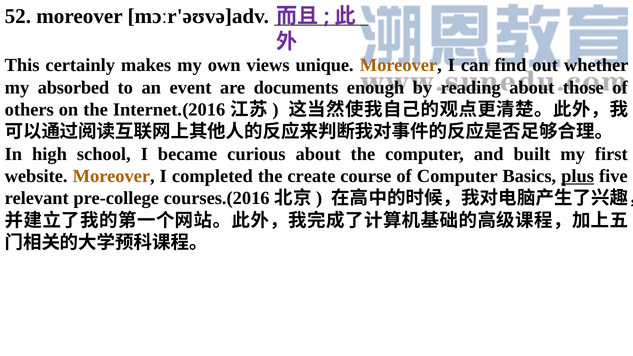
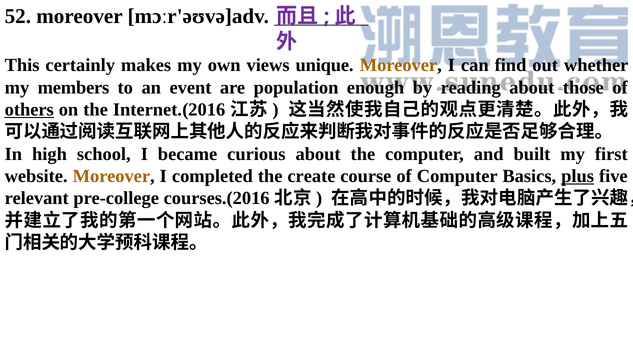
absorbed: absorbed -> members (73, 88)
documents: documents -> population (296, 88)
others underline: none -> present (29, 110)
